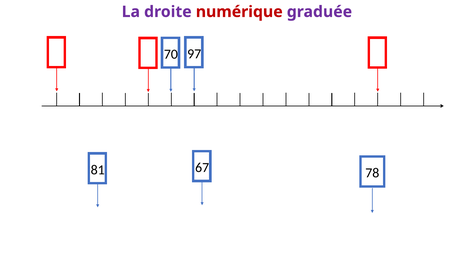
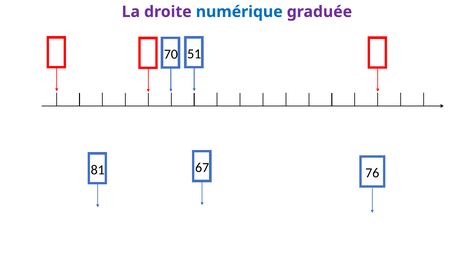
numérique colour: red -> blue (239, 12)
97: 97 -> 51 (194, 54)
78: 78 -> 76 (372, 173)
